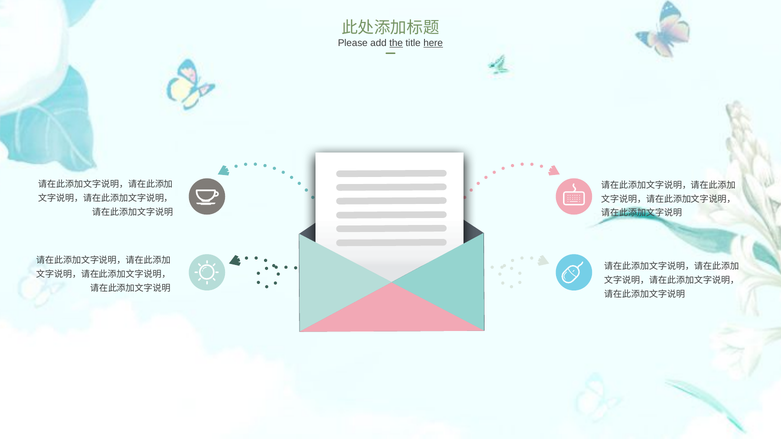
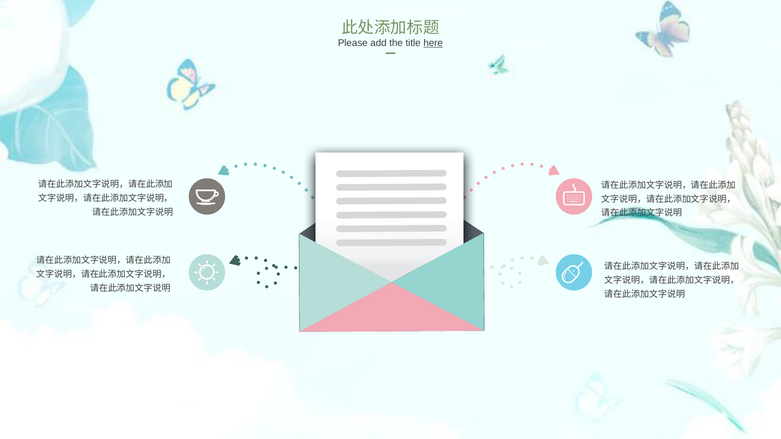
the underline: present -> none (396, 43)
